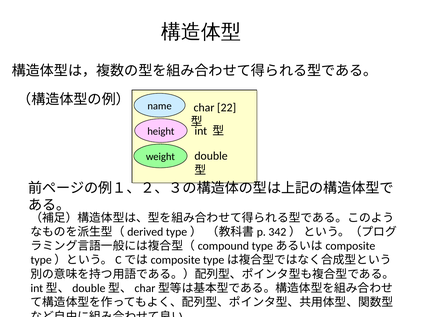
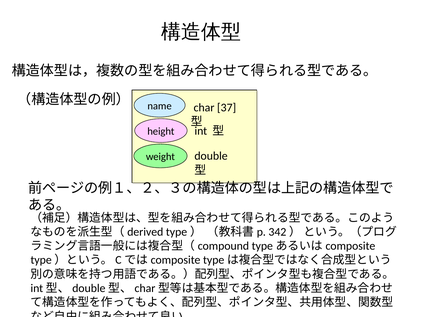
22: 22 -> 37 (227, 107)
